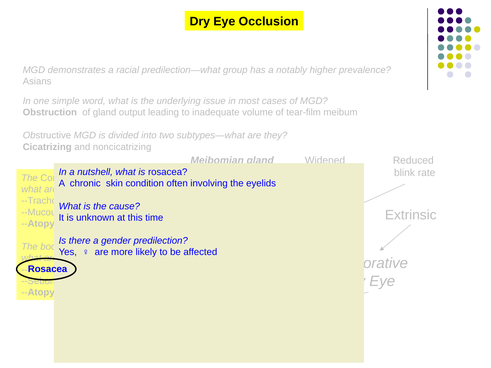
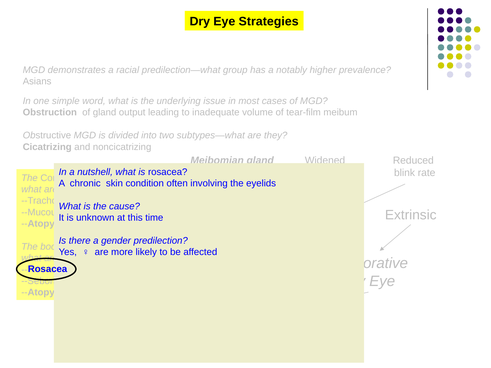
Occlusion: Occlusion -> Strategies (269, 22)
